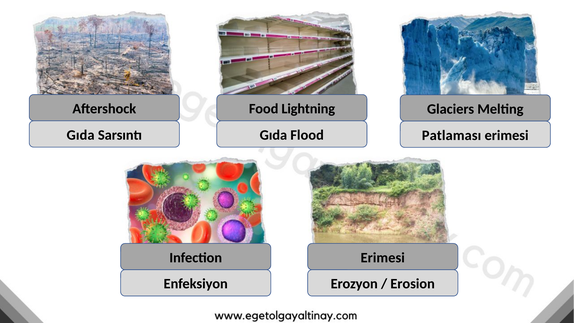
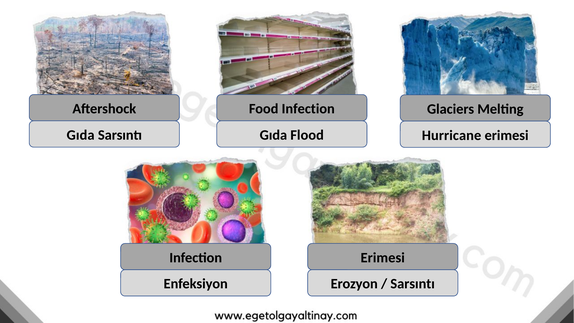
Food Lightning: Lightning -> Infection (308, 109)
Patlaması: Patlaması -> Hurricane (452, 135)
Erosion: Erosion -> Sarsıntı (413, 284)
